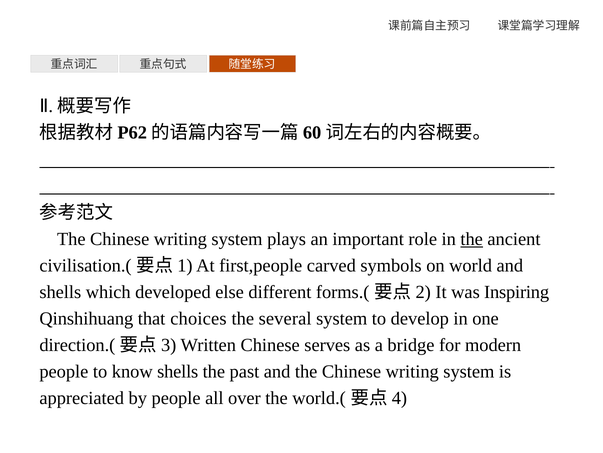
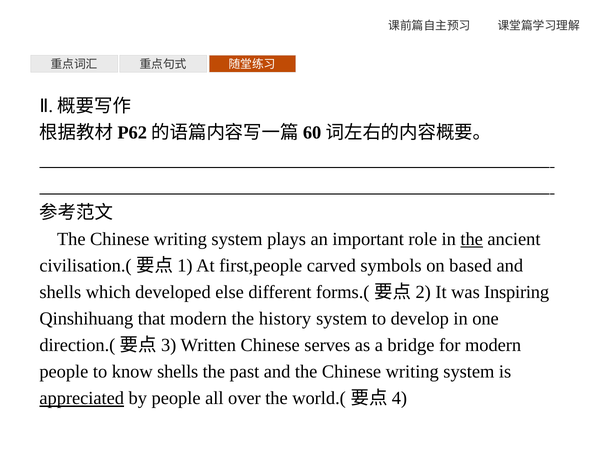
world: world -> based (470, 265)
that choices: choices -> modern (198, 318)
several: several -> history (285, 318)
appreciated underline: none -> present (82, 398)
